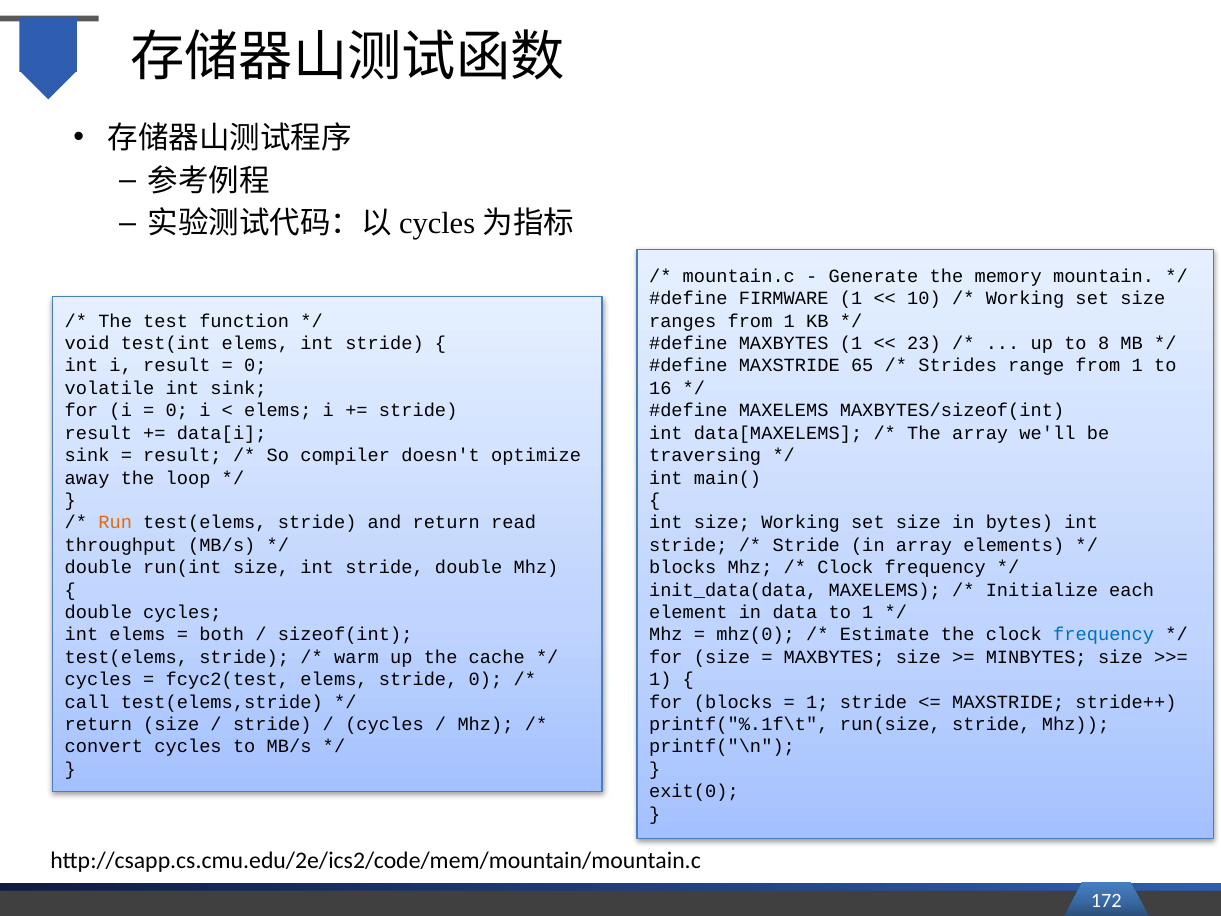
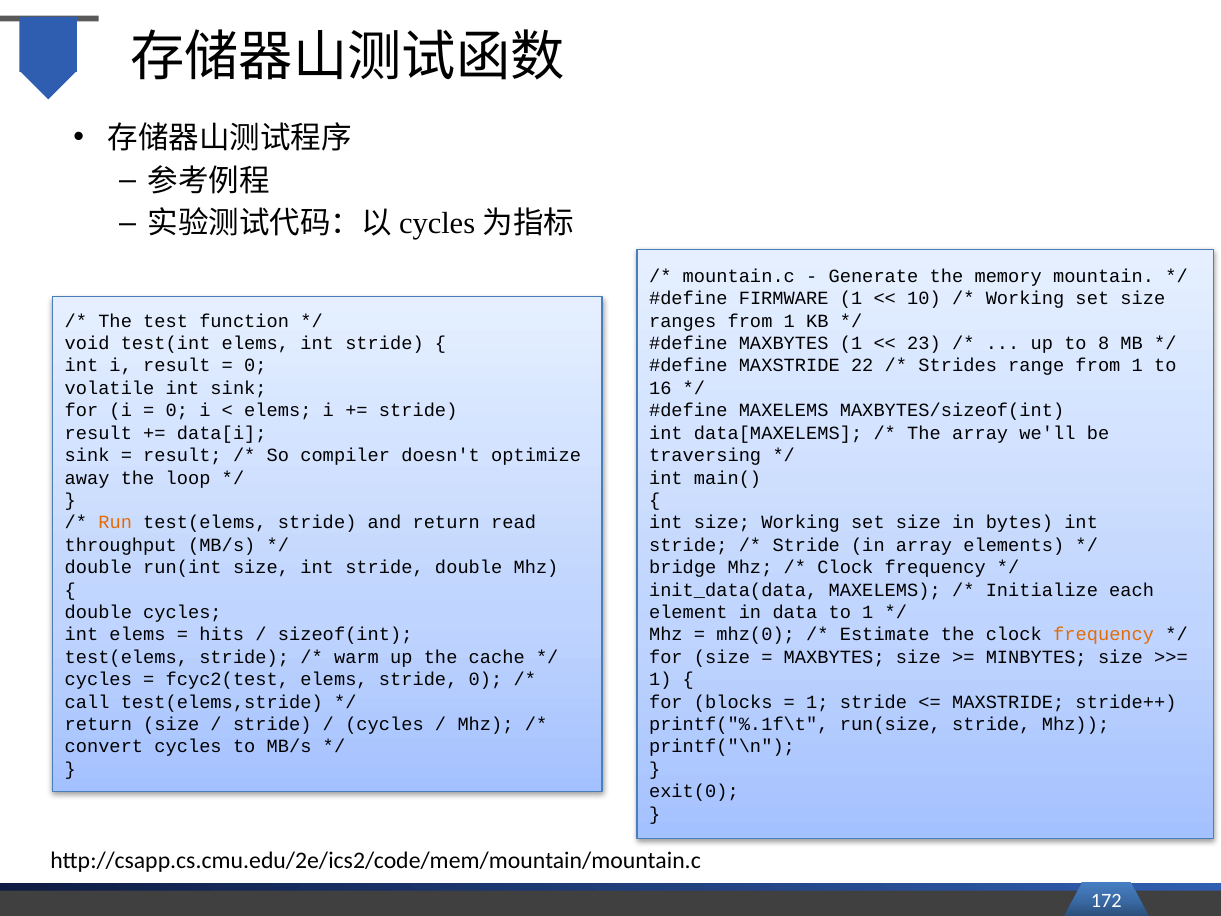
65: 65 -> 22 (862, 366)
blocks: blocks -> bridge (683, 567)
both: both -> hits (222, 635)
frequency colour: blue -> orange (1104, 635)
